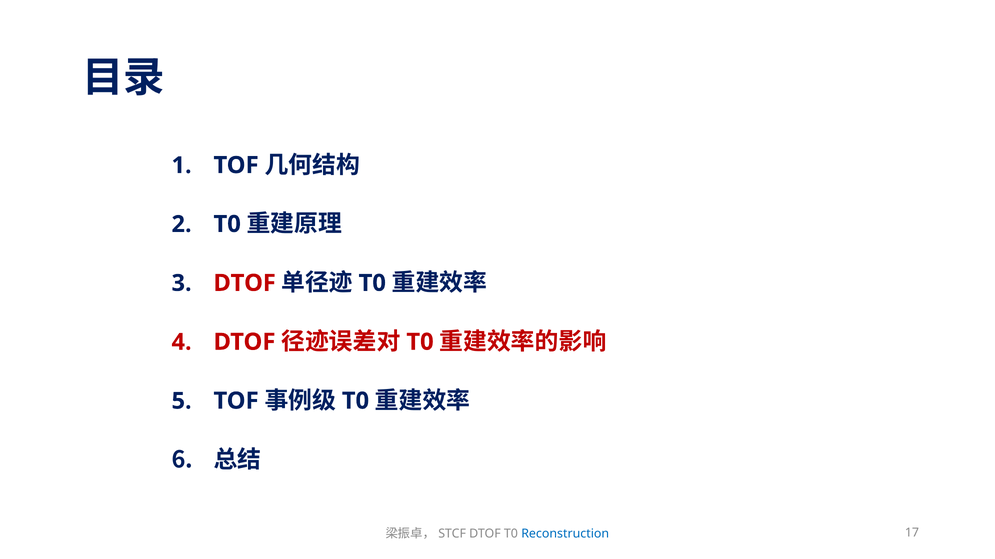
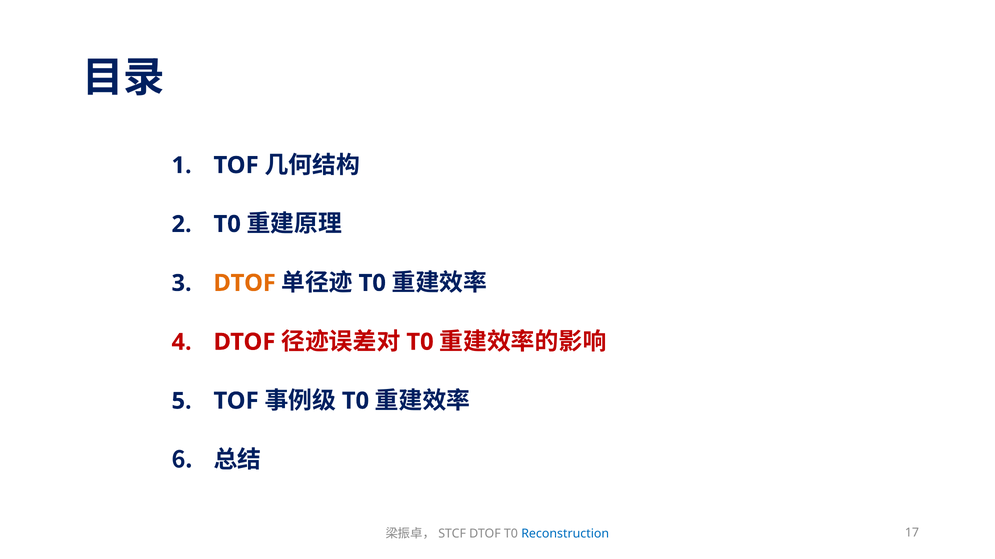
DTOF colour: red -> orange (245, 283)
